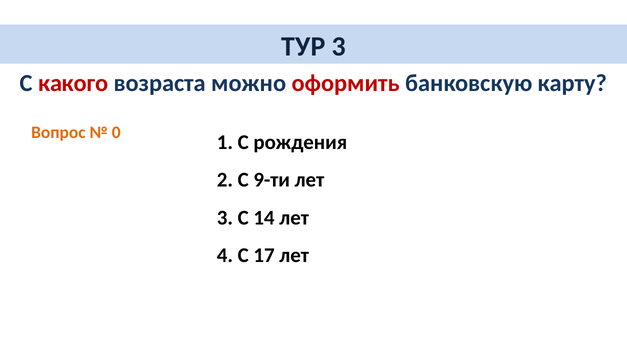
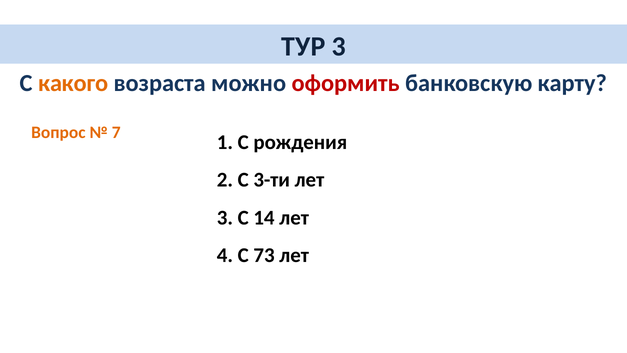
какого colour: red -> orange (73, 83)
0: 0 -> 7 (116, 132)
9-ти: 9-ти -> 3-ти (272, 180)
17: 17 -> 73 (264, 255)
